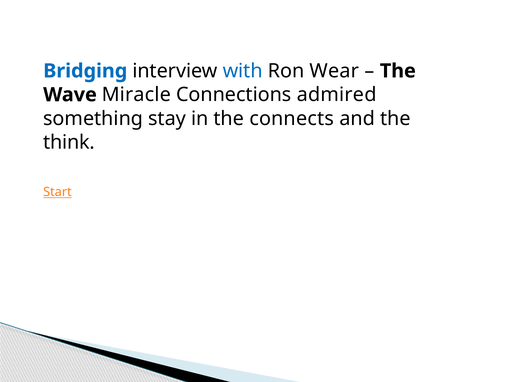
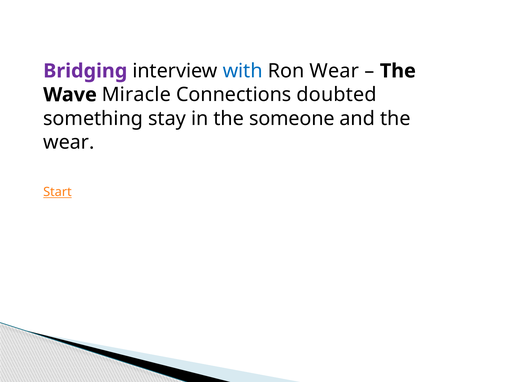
Bridging colour: blue -> purple (85, 71)
admired: admired -> doubted (337, 95)
connects: connects -> someone (292, 118)
think: think -> wear (69, 142)
